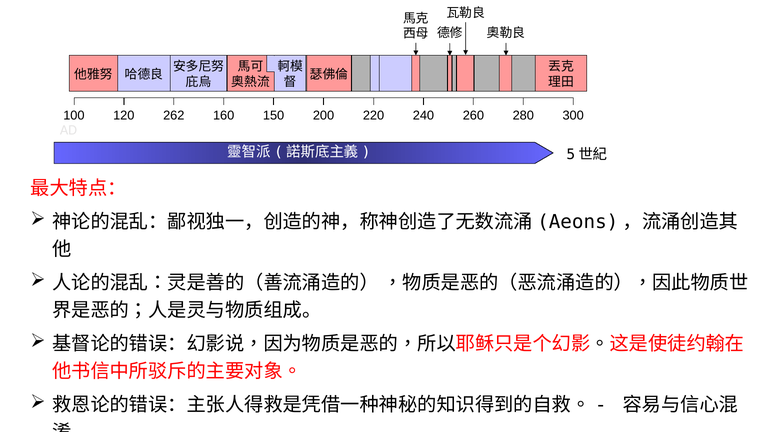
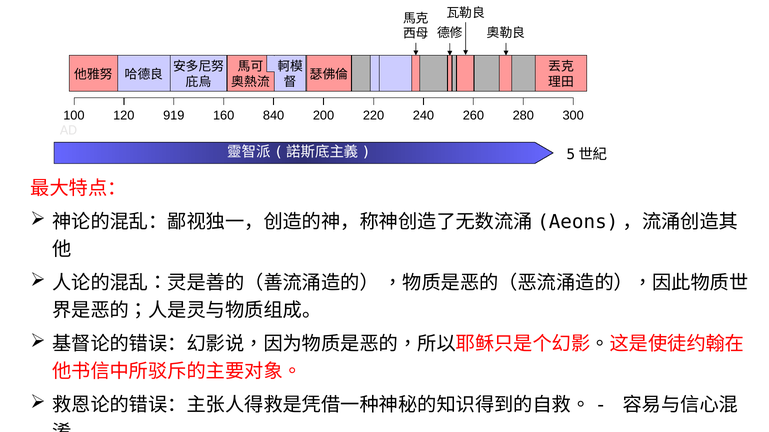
262: 262 -> 919 (174, 116)
150: 150 -> 840 (274, 116)
